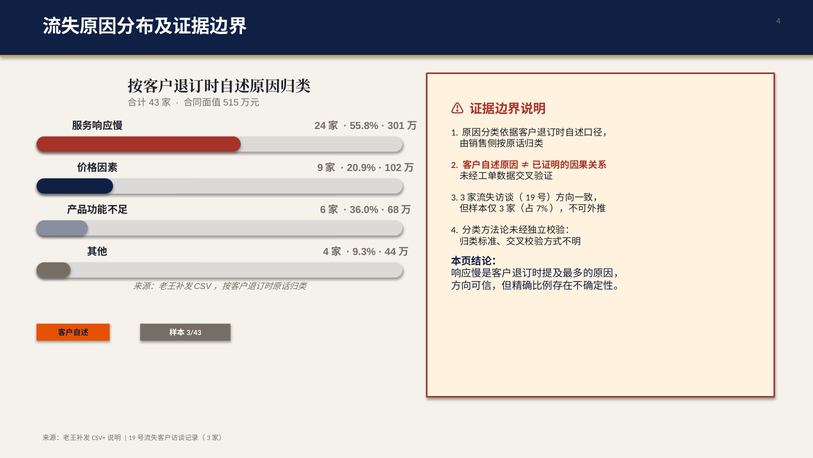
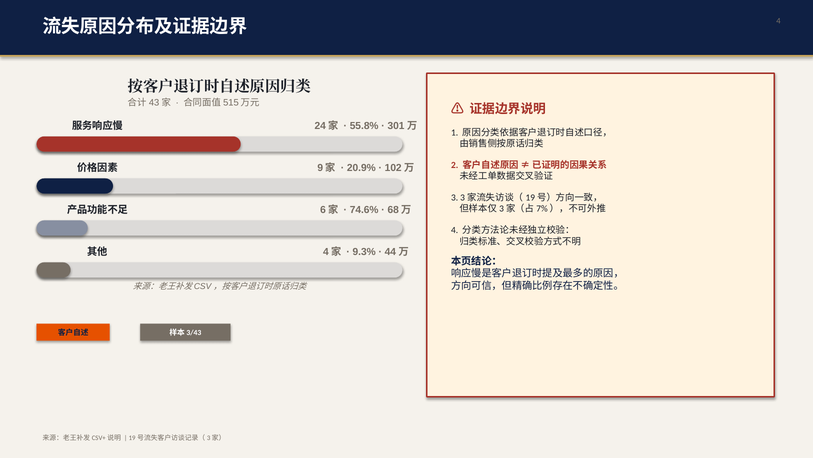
36.0%: 36.0% -> 74.6% (364, 209)
